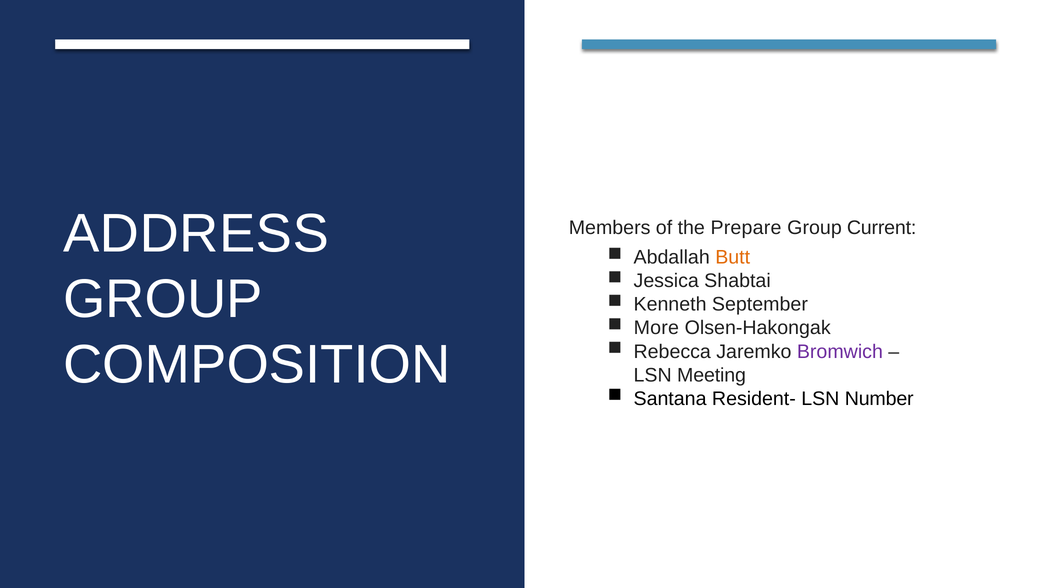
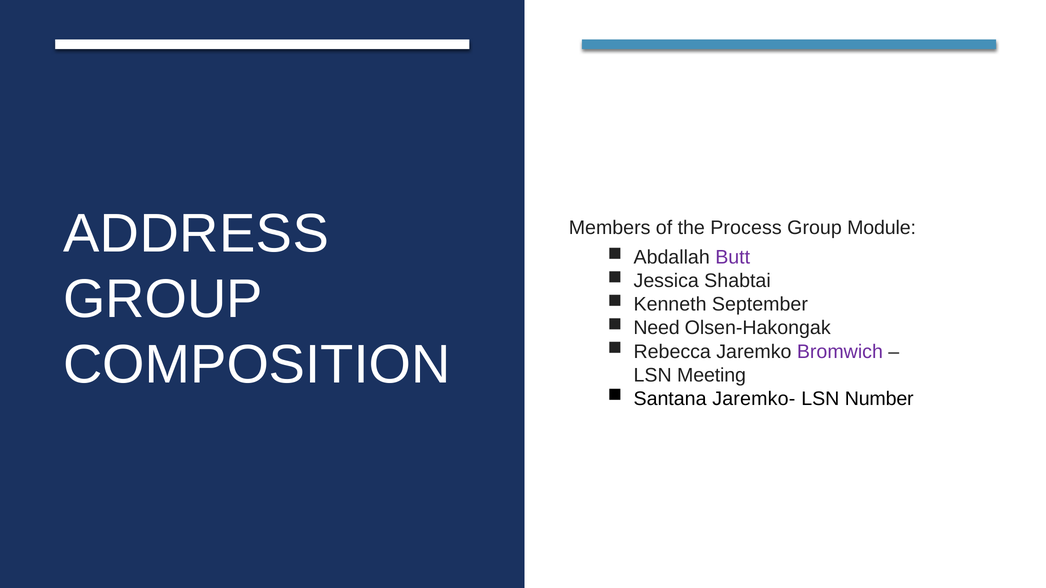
Prepare: Prepare -> Process (746, 228)
Current: Current -> Module (882, 228)
Butt colour: orange -> purple (733, 258)
More: More -> Need (657, 328)
Resident-: Resident- -> Jaremko- (754, 399)
